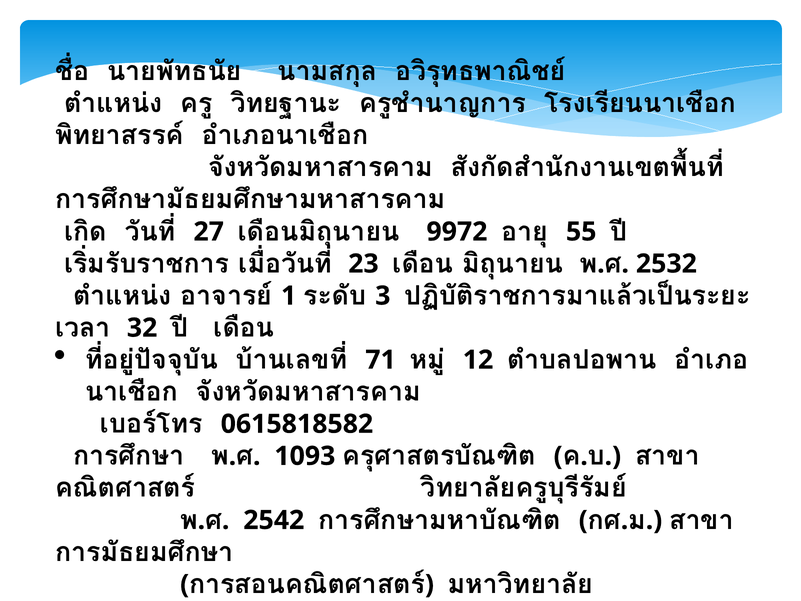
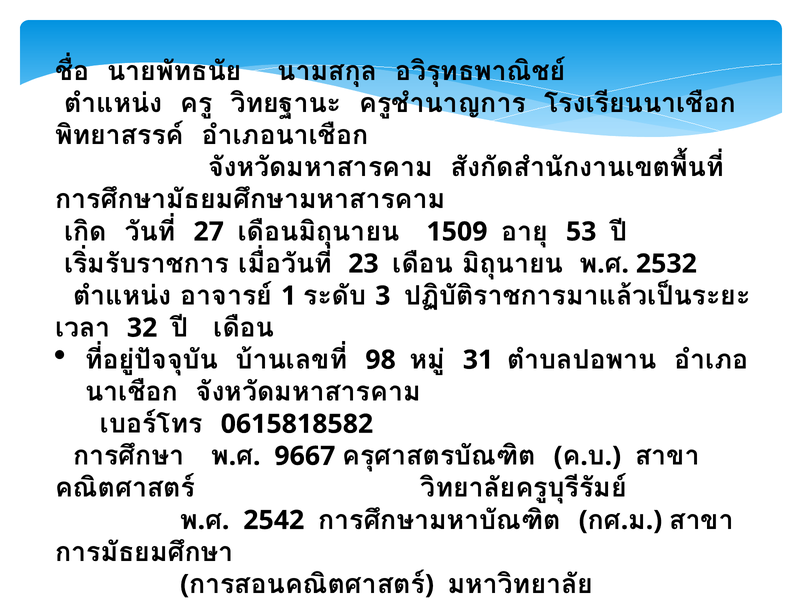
9972: 9972 -> 1509 (457, 232)
55: 55 -> 53 (581, 232)
71: 71 -> 98 (381, 360)
12: 12 -> 31 (478, 360)
1093: 1093 -> 9667 (305, 456)
